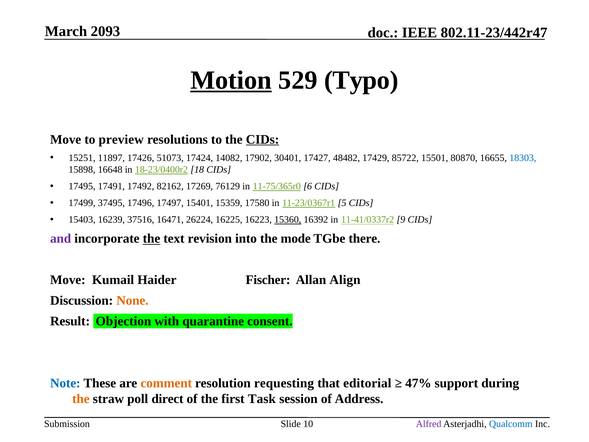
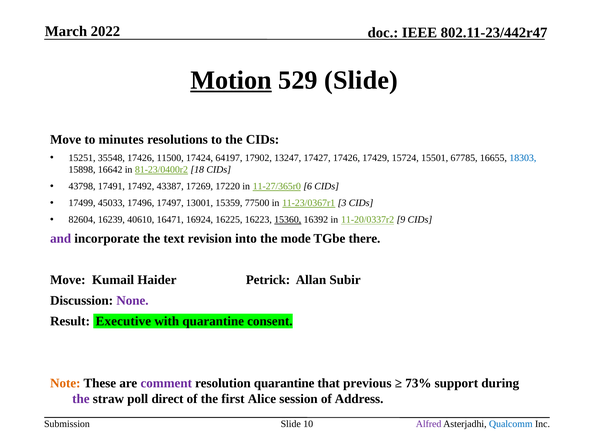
2093: 2093 -> 2022 (105, 31)
529 Typo: Typo -> Slide (361, 80)
preview: preview -> minutes (121, 139)
CIDs underline: present -> none (262, 139)
11897: 11897 -> 35548 (111, 158)
51073: 51073 -> 11500 (170, 158)
14082: 14082 -> 64197 (229, 158)
30401: 30401 -> 13247 (288, 158)
17427 48482: 48482 -> 17426 (346, 158)
85722: 85722 -> 15724 (405, 158)
80870: 80870 -> 67785 (464, 158)
16648: 16648 -> 16642 (110, 170)
18-23/0400r2: 18-23/0400r2 -> 81-23/0400r2 (161, 170)
17495: 17495 -> 43798 (82, 186)
82162: 82162 -> 43387 (170, 186)
76129: 76129 -> 17220 (228, 186)
11-75/365r0: 11-75/365r0 -> 11-27/365r0 (277, 186)
37495: 37495 -> 45033 (111, 203)
15401: 15401 -> 13001 (200, 203)
17580: 17580 -> 77500 (257, 203)
5: 5 -> 3 (342, 203)
15403: 15403 -> 82604 (82, 220)
37516: 37516 -> 40610 (141, 220)
26224: 26224 -> 16924 (200, 220)
11-41/0337r2: 11-41/0337r2 -> 11-20/0337r2 (368, 220)
the underline: present -> none (152, 239)
Fischer: Fischer -> Petrick (268, 280)
Align: Align -> Subir (345, 280)
None colour: orange -> purple (132, 300)
Objection: Objection -> Executive (123, 321)
Note colour: blue -> orange (65, 383)
comment colour: orange -> purple (166, 383)
resolution requesting: requesting -> quarantine (284, 383)
editorial: editorial -> previous (367, 383)
47%: 47% -> 73% (418, 383)
the colour: orange -> purple (81, 399)
Task: Task -> Alice (262, 399)
